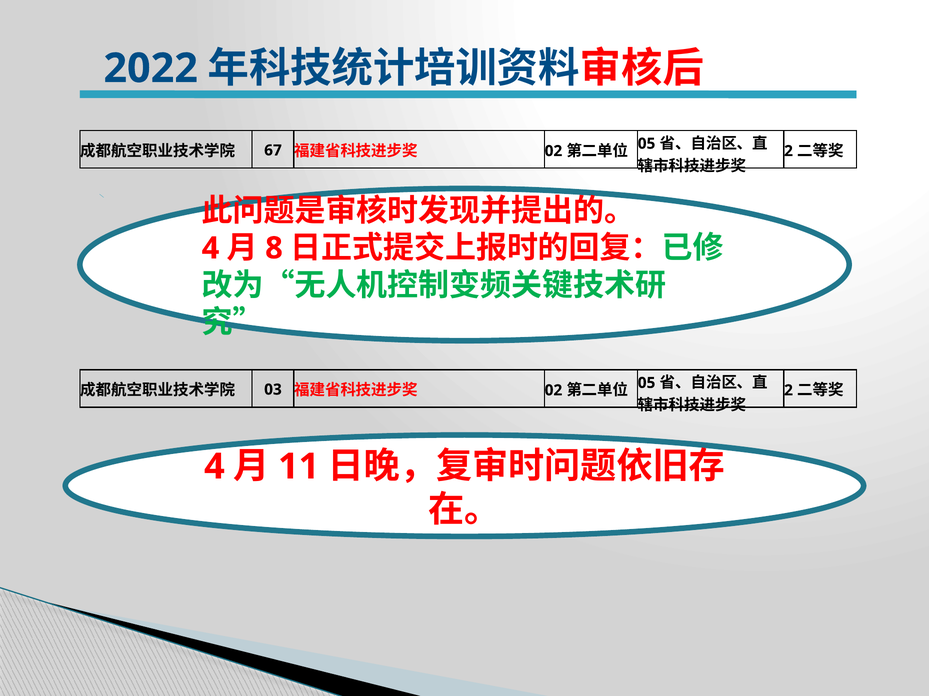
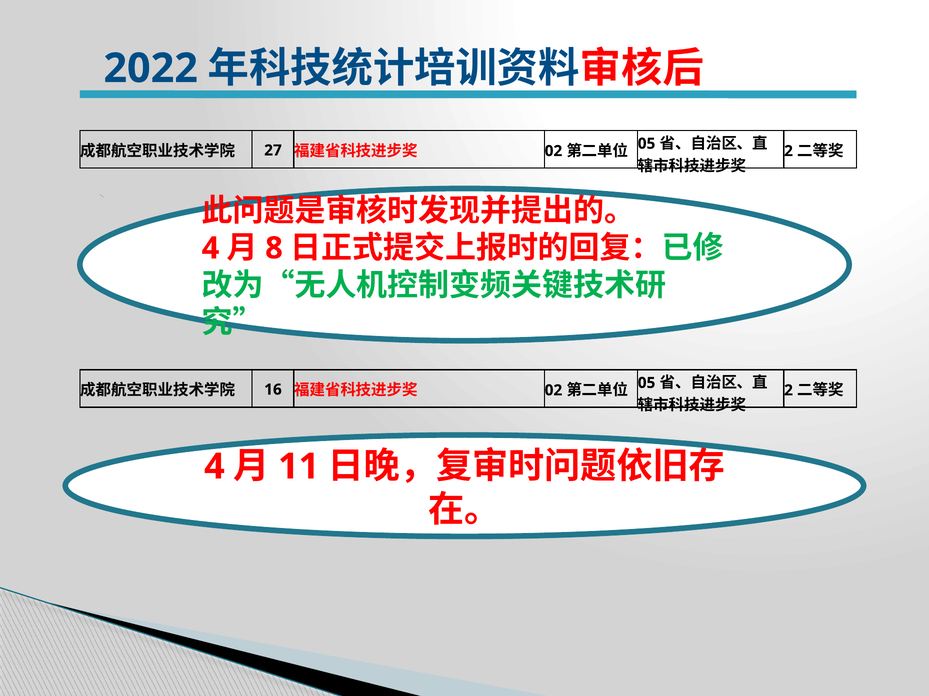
67: 67 -> 27 (273, 150)
03: 03 -> 16 (273, 390)
